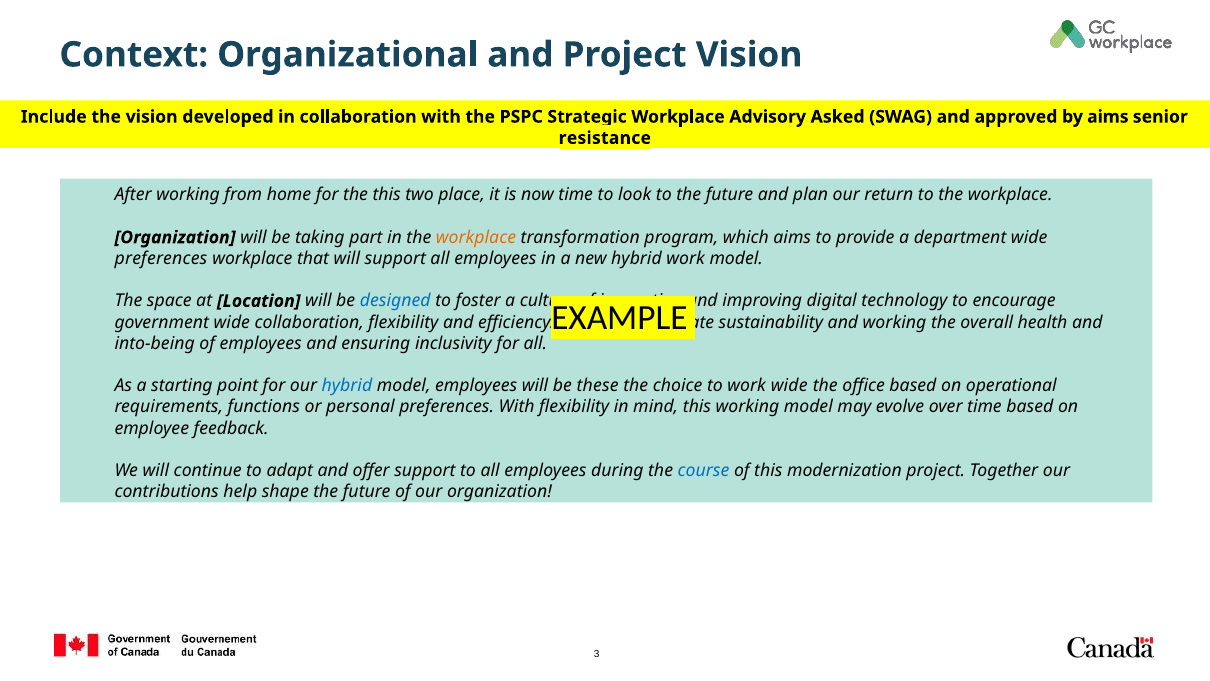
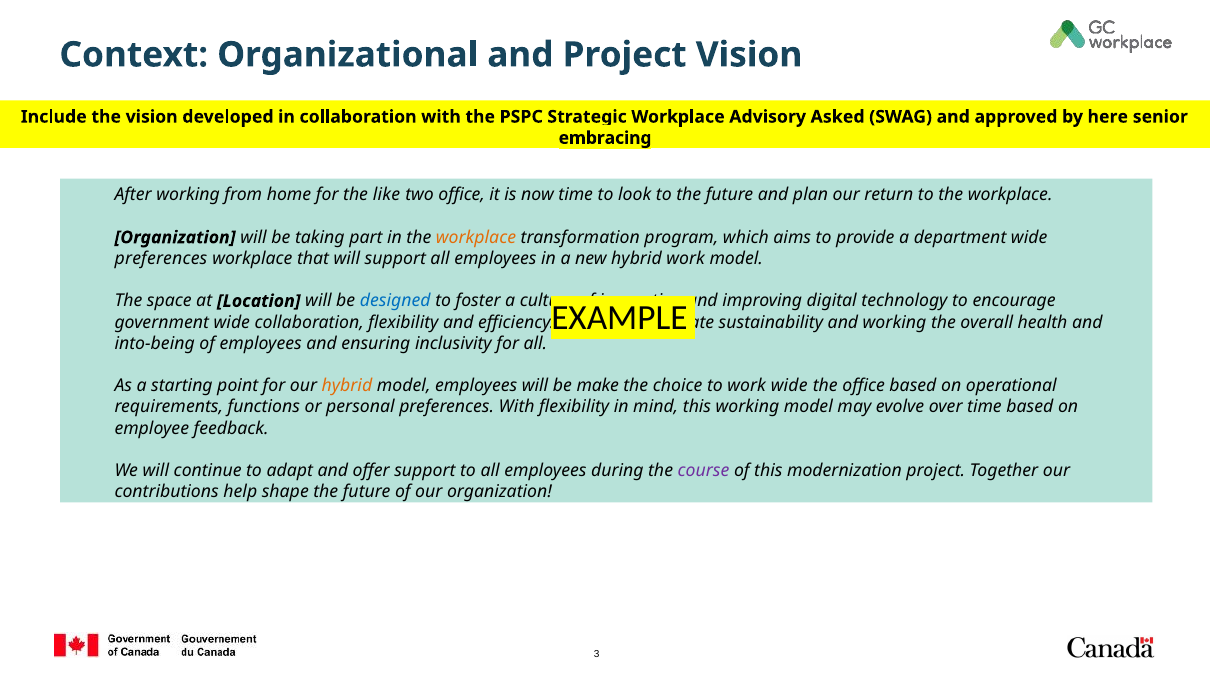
by aims: aims -> here (1108, 117)
resistance: resistance -> embracing (605, 138)
the this: this -> like (387, 195)
two place: place -> office (462, 195)
hybrid colour: blue -> orange (347, 386)
these: these -> make (598, 386)
course colour: blue -> purple (704, 470)
